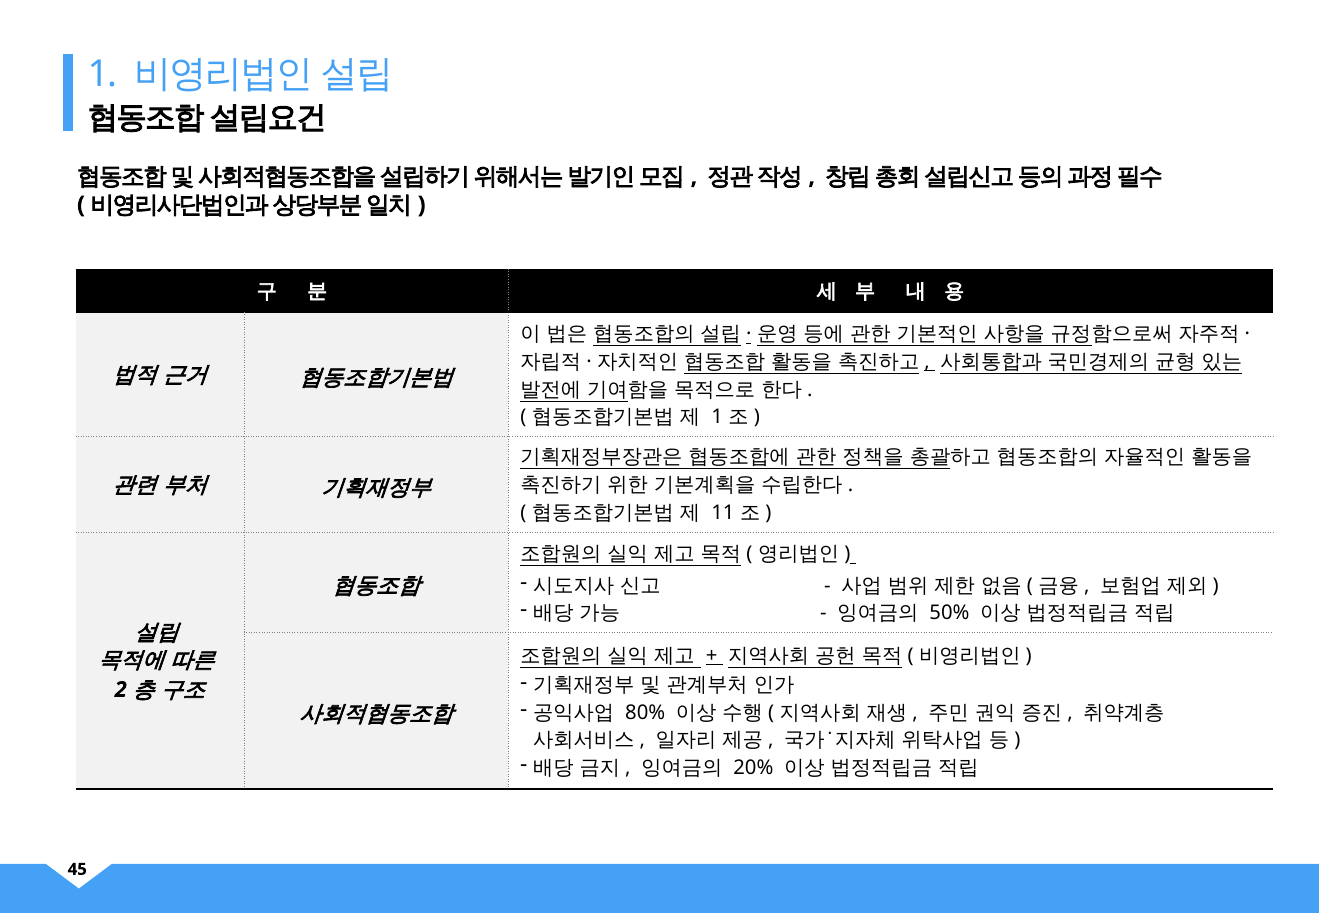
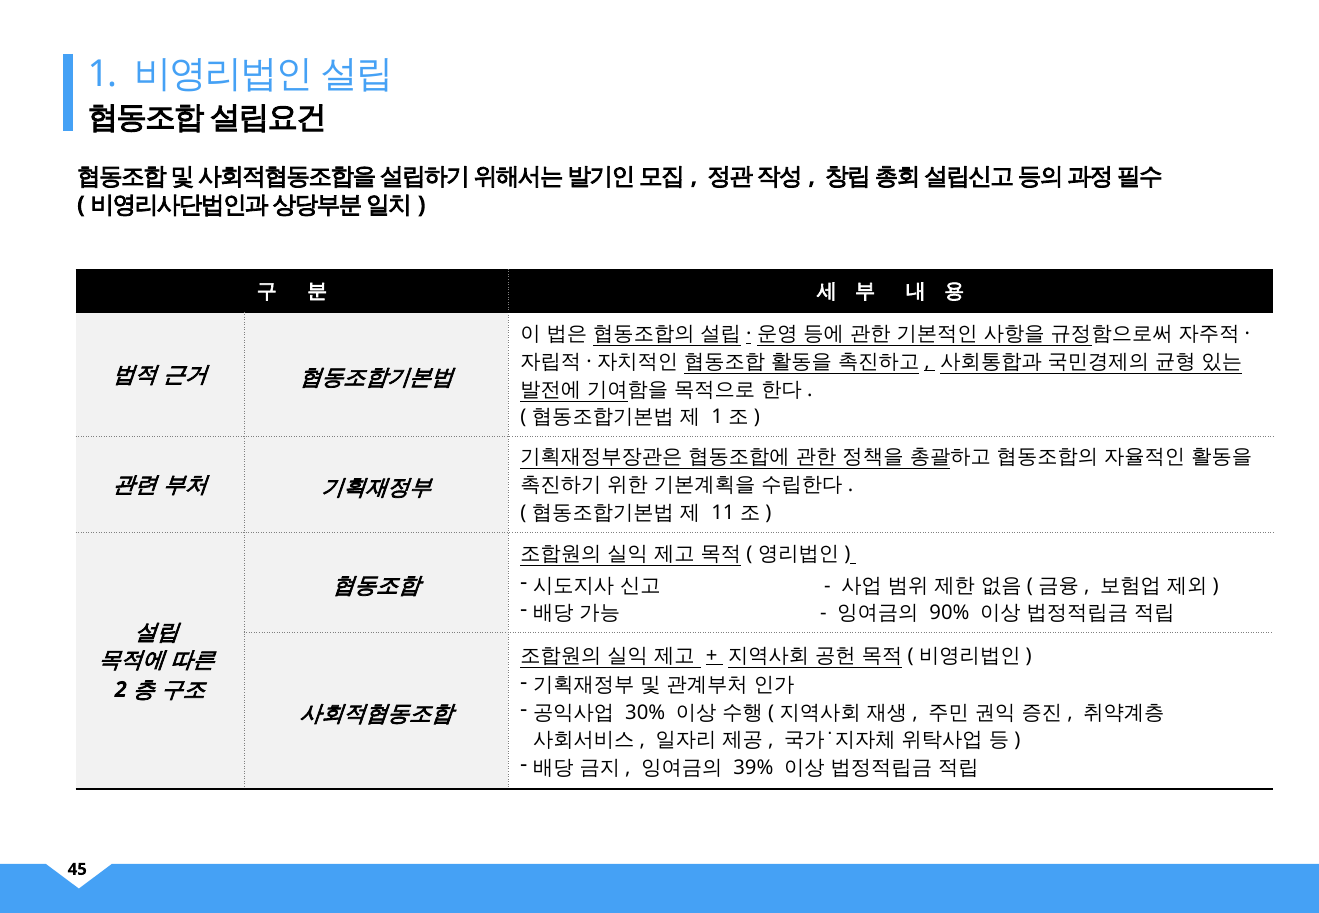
50%: 50% -> 90% (949, 613)
80%: 80% -> 30% (645, 713)
20%: 20% -> 39% (753, 768)
